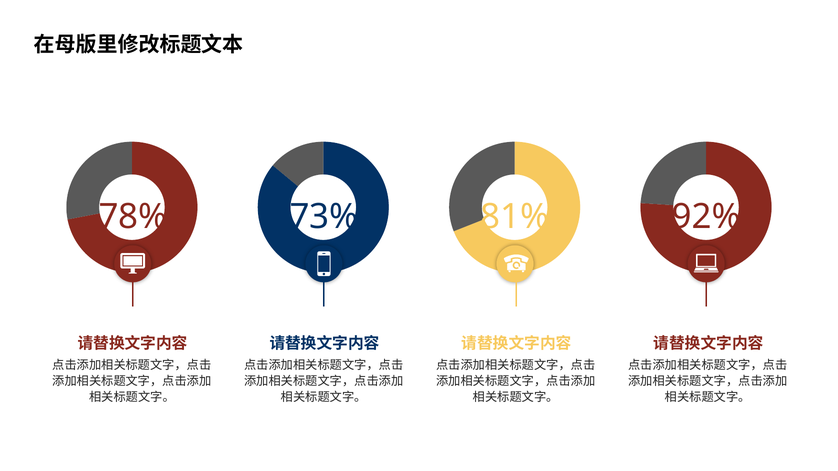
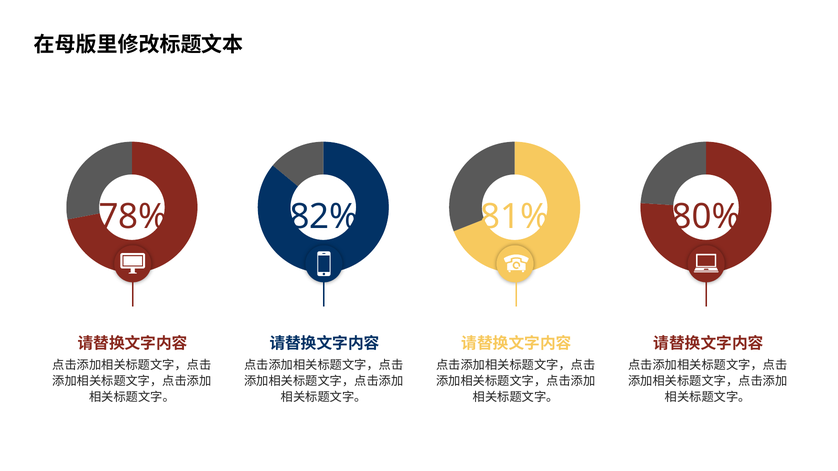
73%: 73% -> 82% (324, 217)
92%: 92% -> 80% (706, 217)
